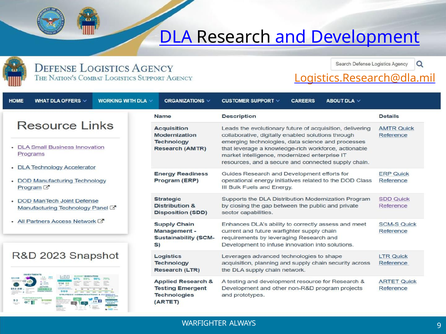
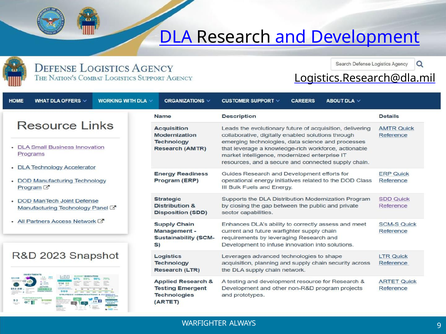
Logistics.Research@dla.mil colour: orange -> black (365, 78)
